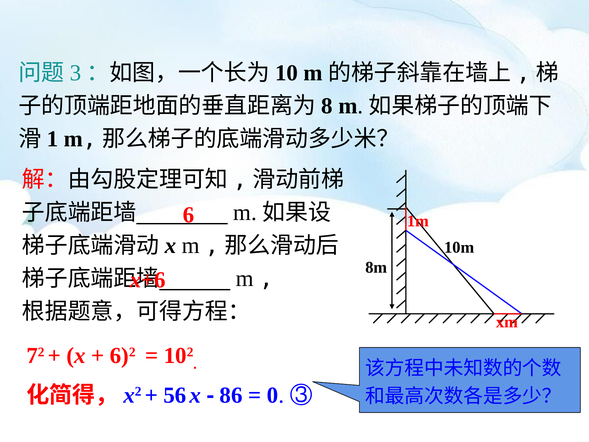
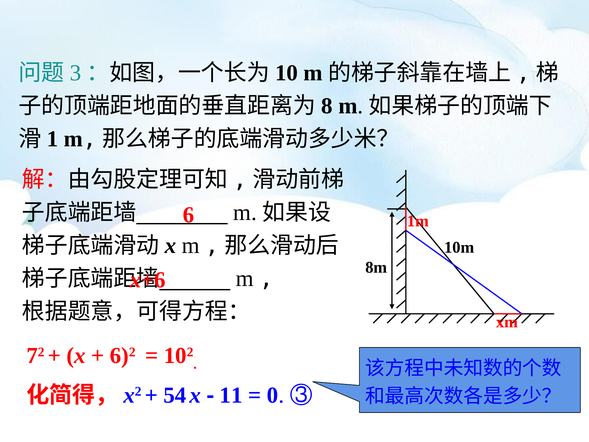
56: 56 -> 54 (175, 395)
86: 86 -> 11 (231, 395)
